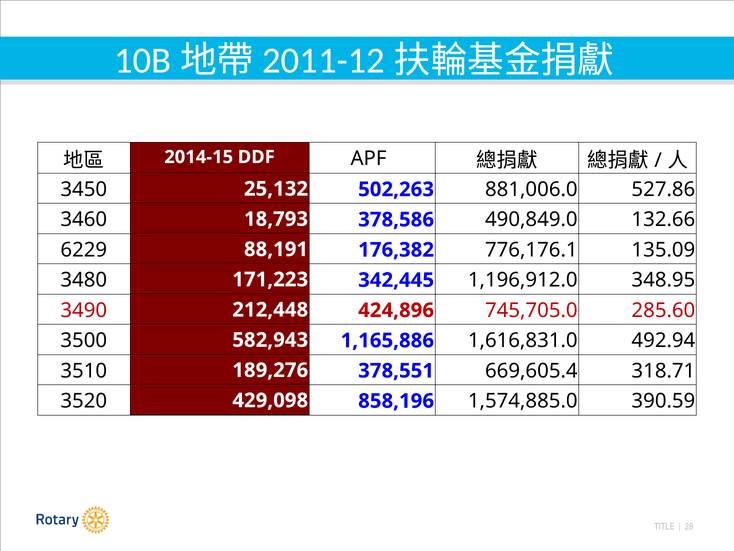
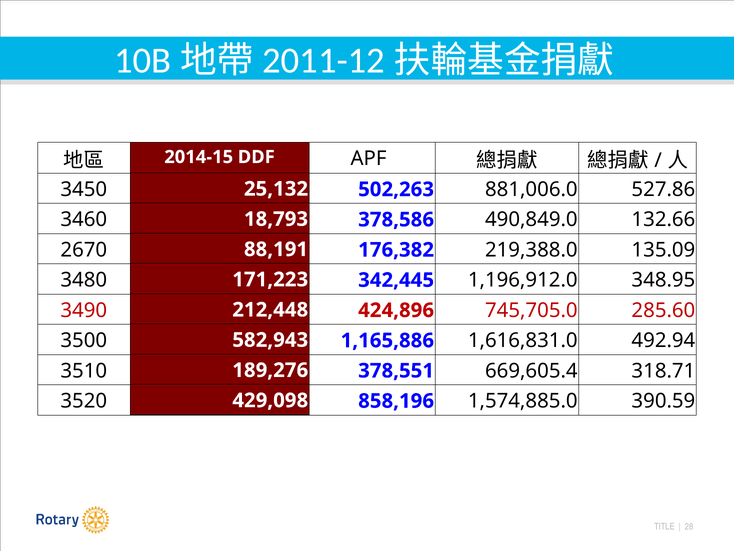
6229: 6229 -> 2670 (84, 250)
776,176.1: 776,176.1 -> 219,388.0 (531, 250)
